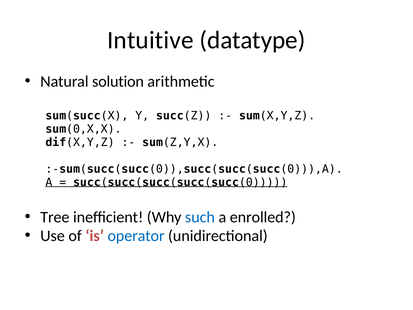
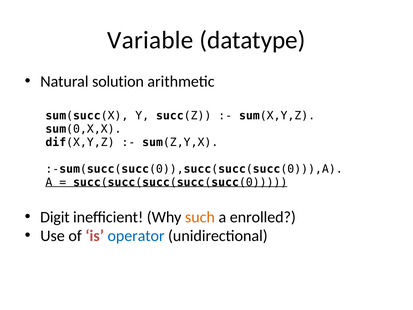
Intuitive: Intuitive -> Variable (150, 40)
Tree: Tree -> Digit (55, 217)
such colour: blue -> orange (200, 217)
